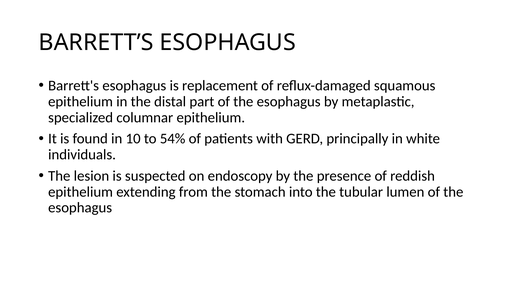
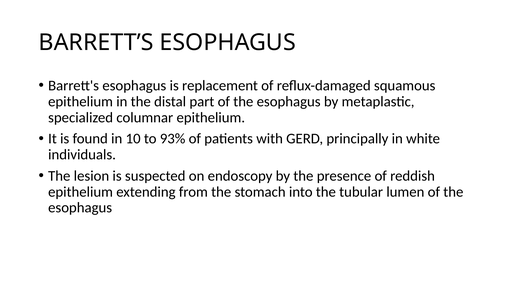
54%: 54% -> 93% (173, 139)
